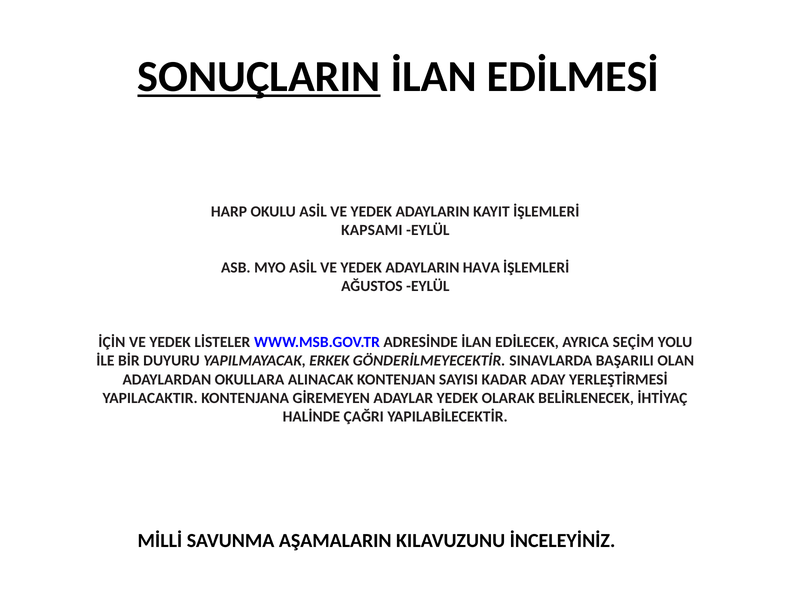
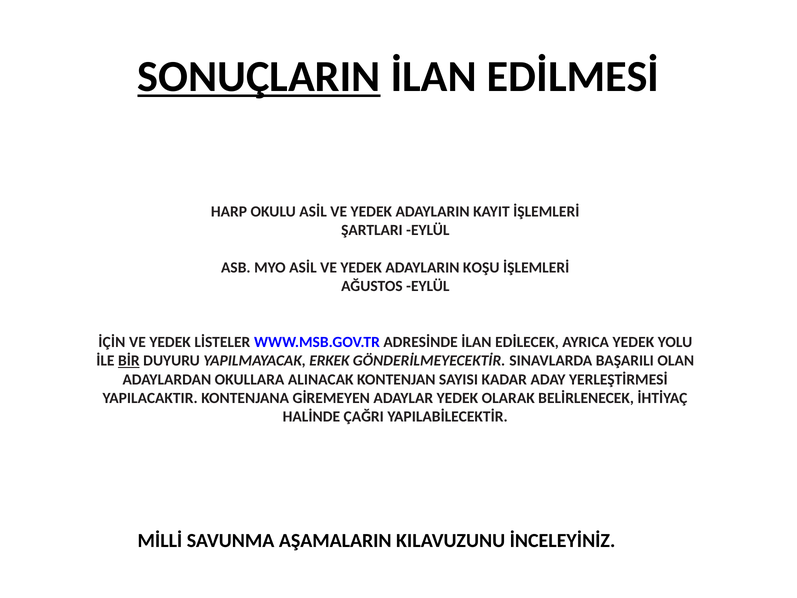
KAPSAMI: KAPSAMI -> ŞARTLARI (372, 230)
HAVA: HAVA -> KOŞU (481, 267)
AYRICA SEÇİM: SEÇİM -> YEDEK (633, 342)
BİR underline: none -> present (129, 361)
